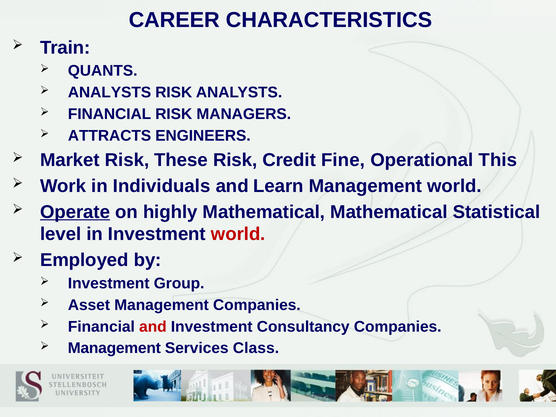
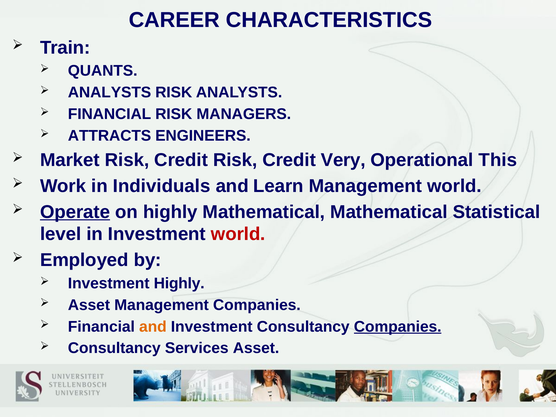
Market Risk These: These -> Credit (181, 160)
Fine: Fine -> Very (343, 160)
Investment Group: Group -> Highly (179, 283)
and colour: red -> orange (153, 327)
Companies underline: none -> present (398, 327)
Management: Management -> Consultancy (114, 348)
Services Class: Class -> Asset (256, 348)
